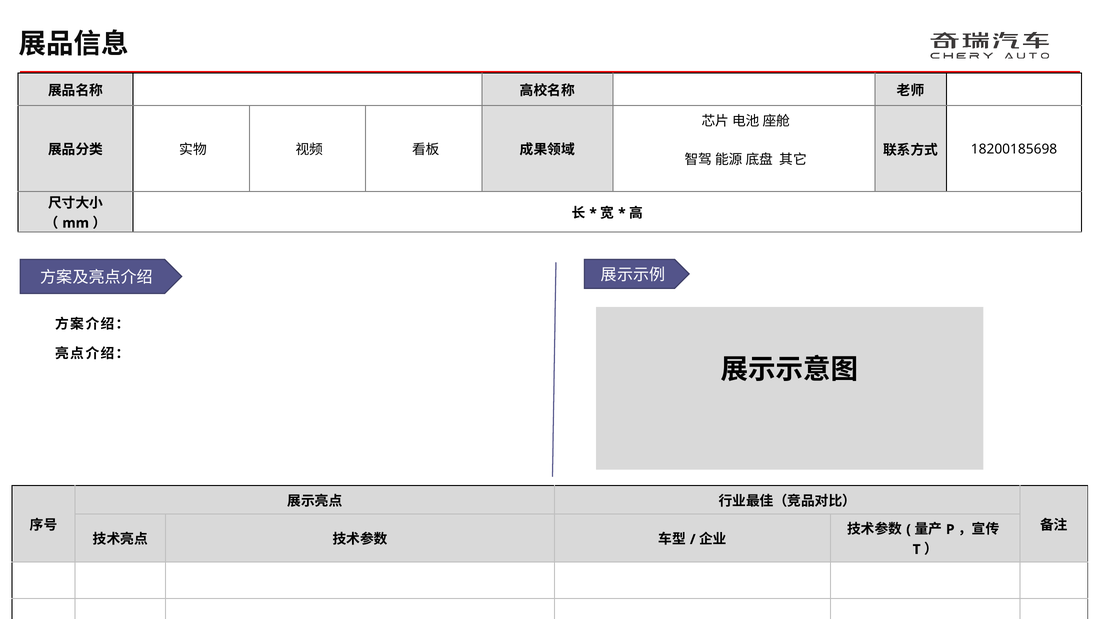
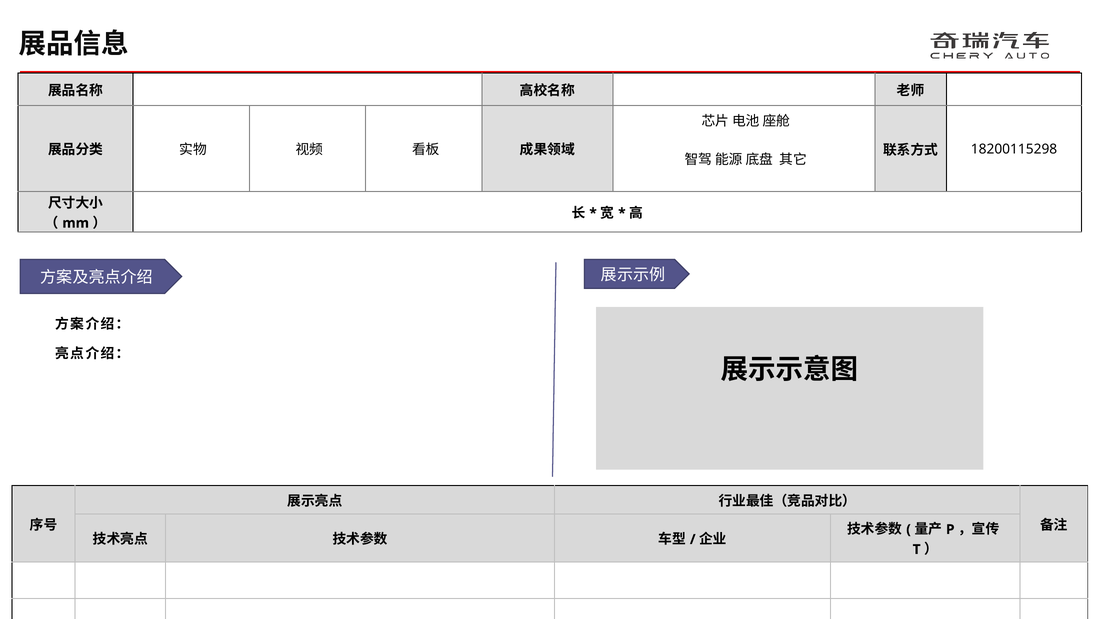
18200185698: 18200185698 -> 18200115298 (1014, 149)
